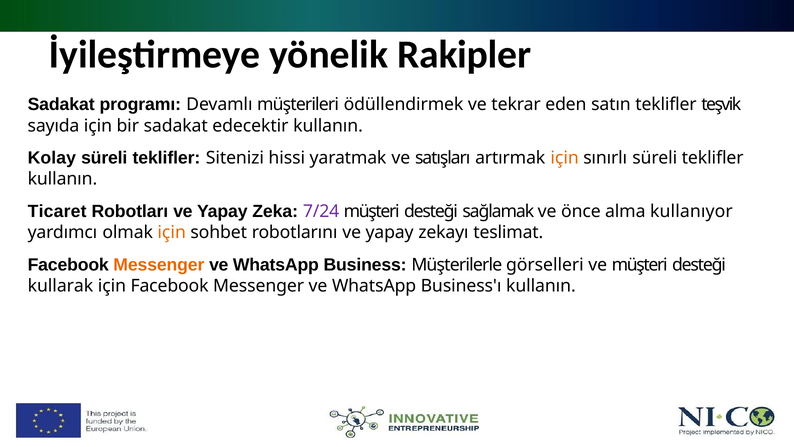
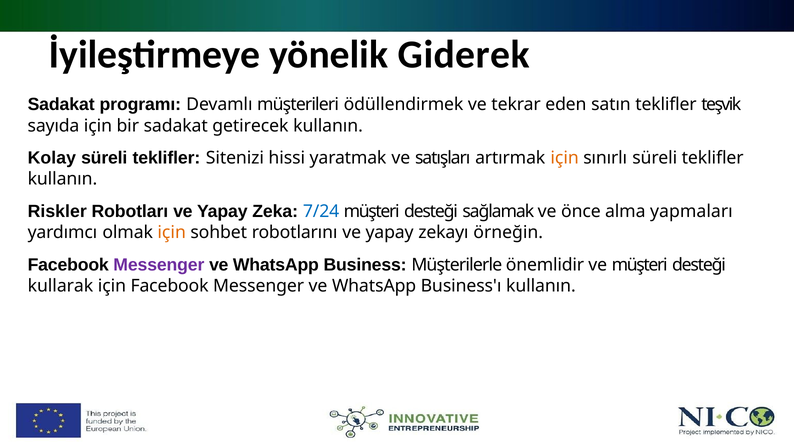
Rakipler: Rakipler -> Giderek (464, 55)
edecektir: edecektir -> getirecek (250, 126)
Ticaret: Ticaret -> Riskler (57, 211)
7/24 colour: purple -> blue (321, 211)
kullanıyor: kullanıyor -> yapmaları (691, 211)
teslimat: teslimat -> örneğin (508, 232)
Messenger colour: orange -> purple (159, 265)
görselleri: görselleri -> önemlidir (545, 265)
